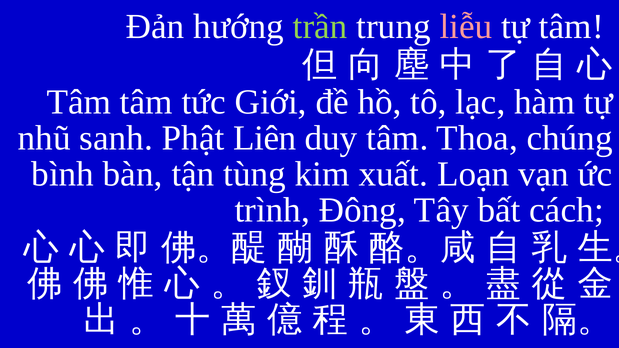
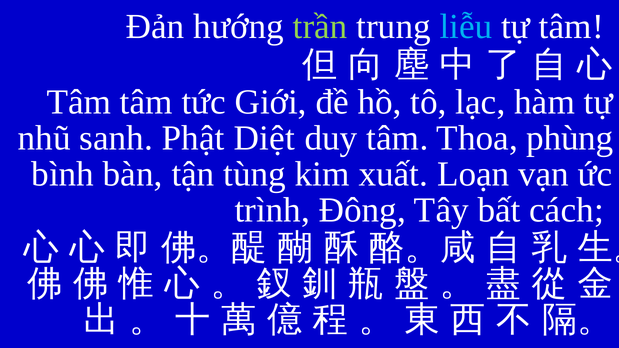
liễu colour: pink -> light blue (466, 27)
Liên: Liên -> Diệt (264, 138)
chúng: chúng -> phùng (570, 138)
